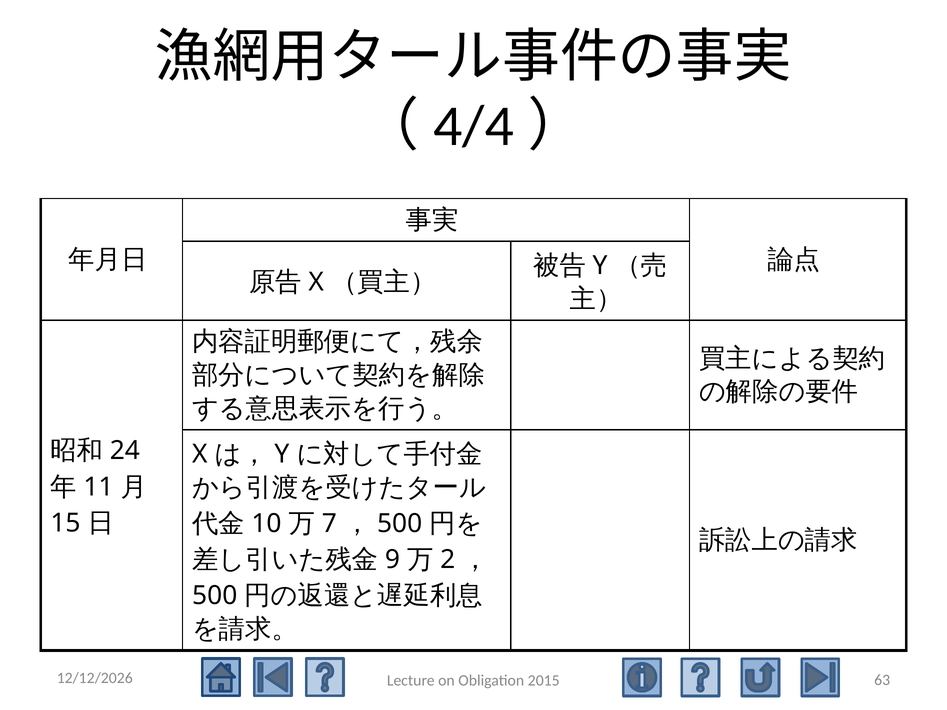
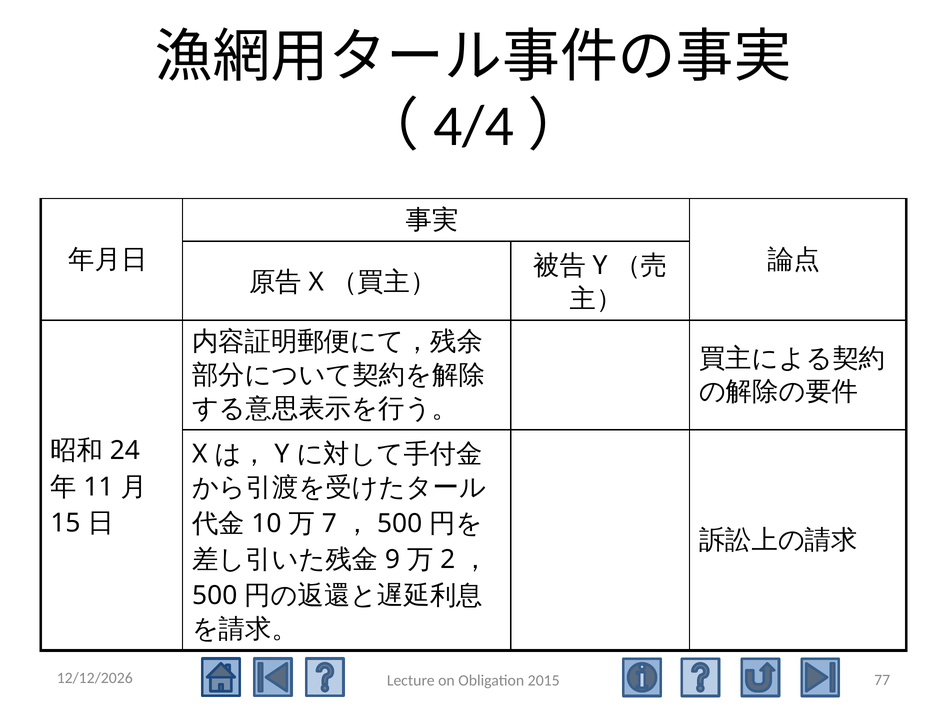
63: 63 -> 77 (882, 680)
